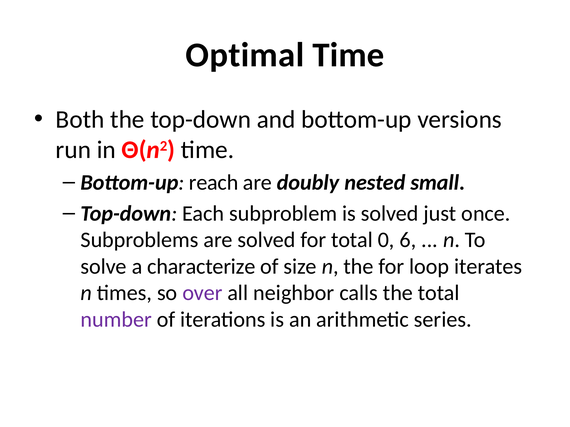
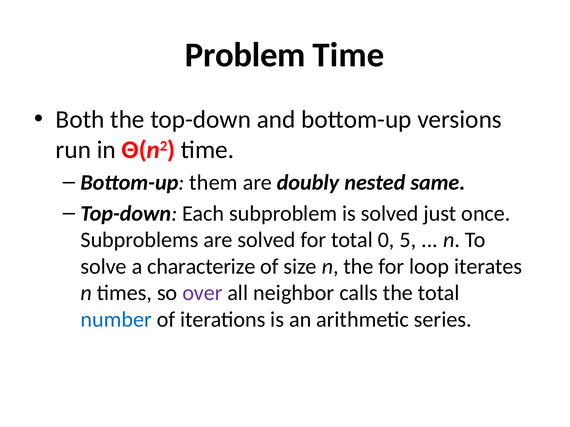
Optimal: Optimal -> Problem (245, 55)
reach: reach -> them (213, 183)
small: small -> same (438, 183)
6: 6 -> 5 (408, 240)
number colour: purple -> blue (116, 320)
